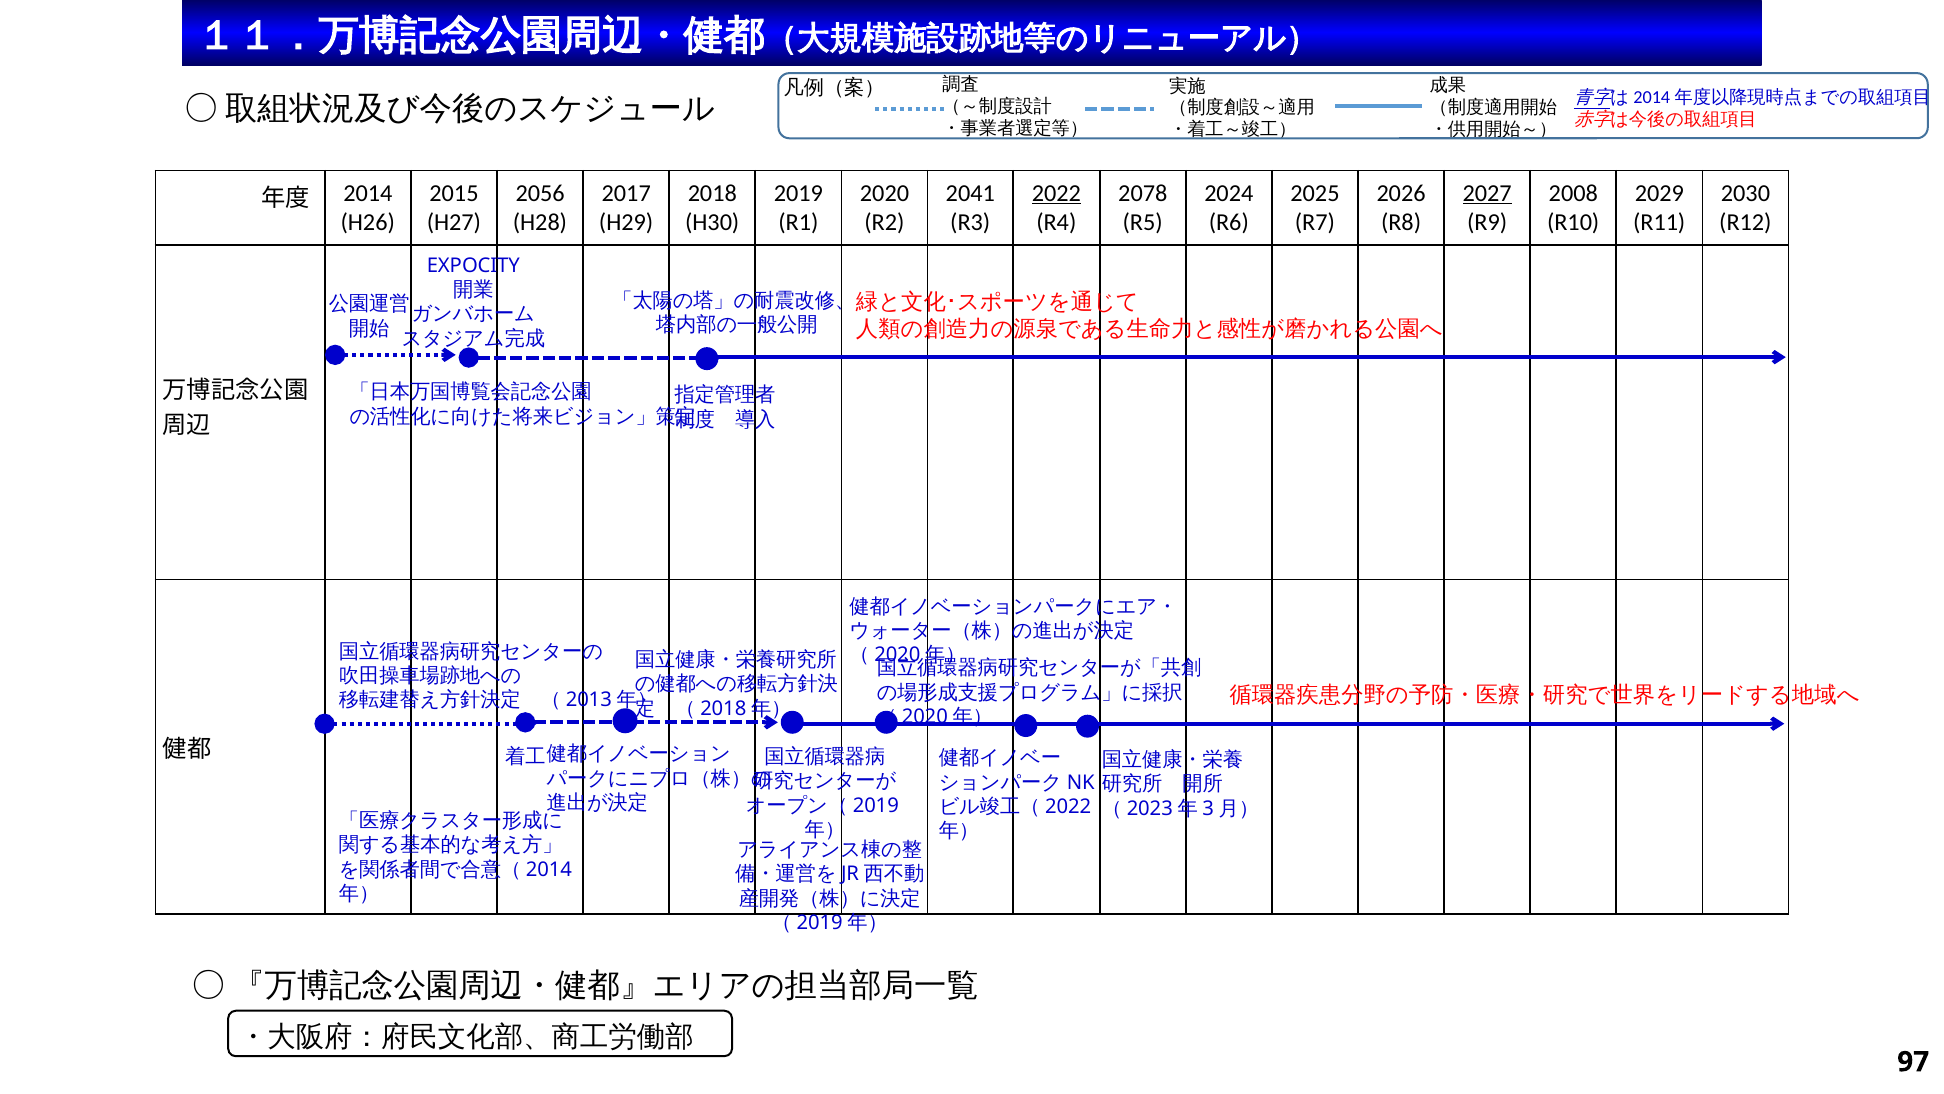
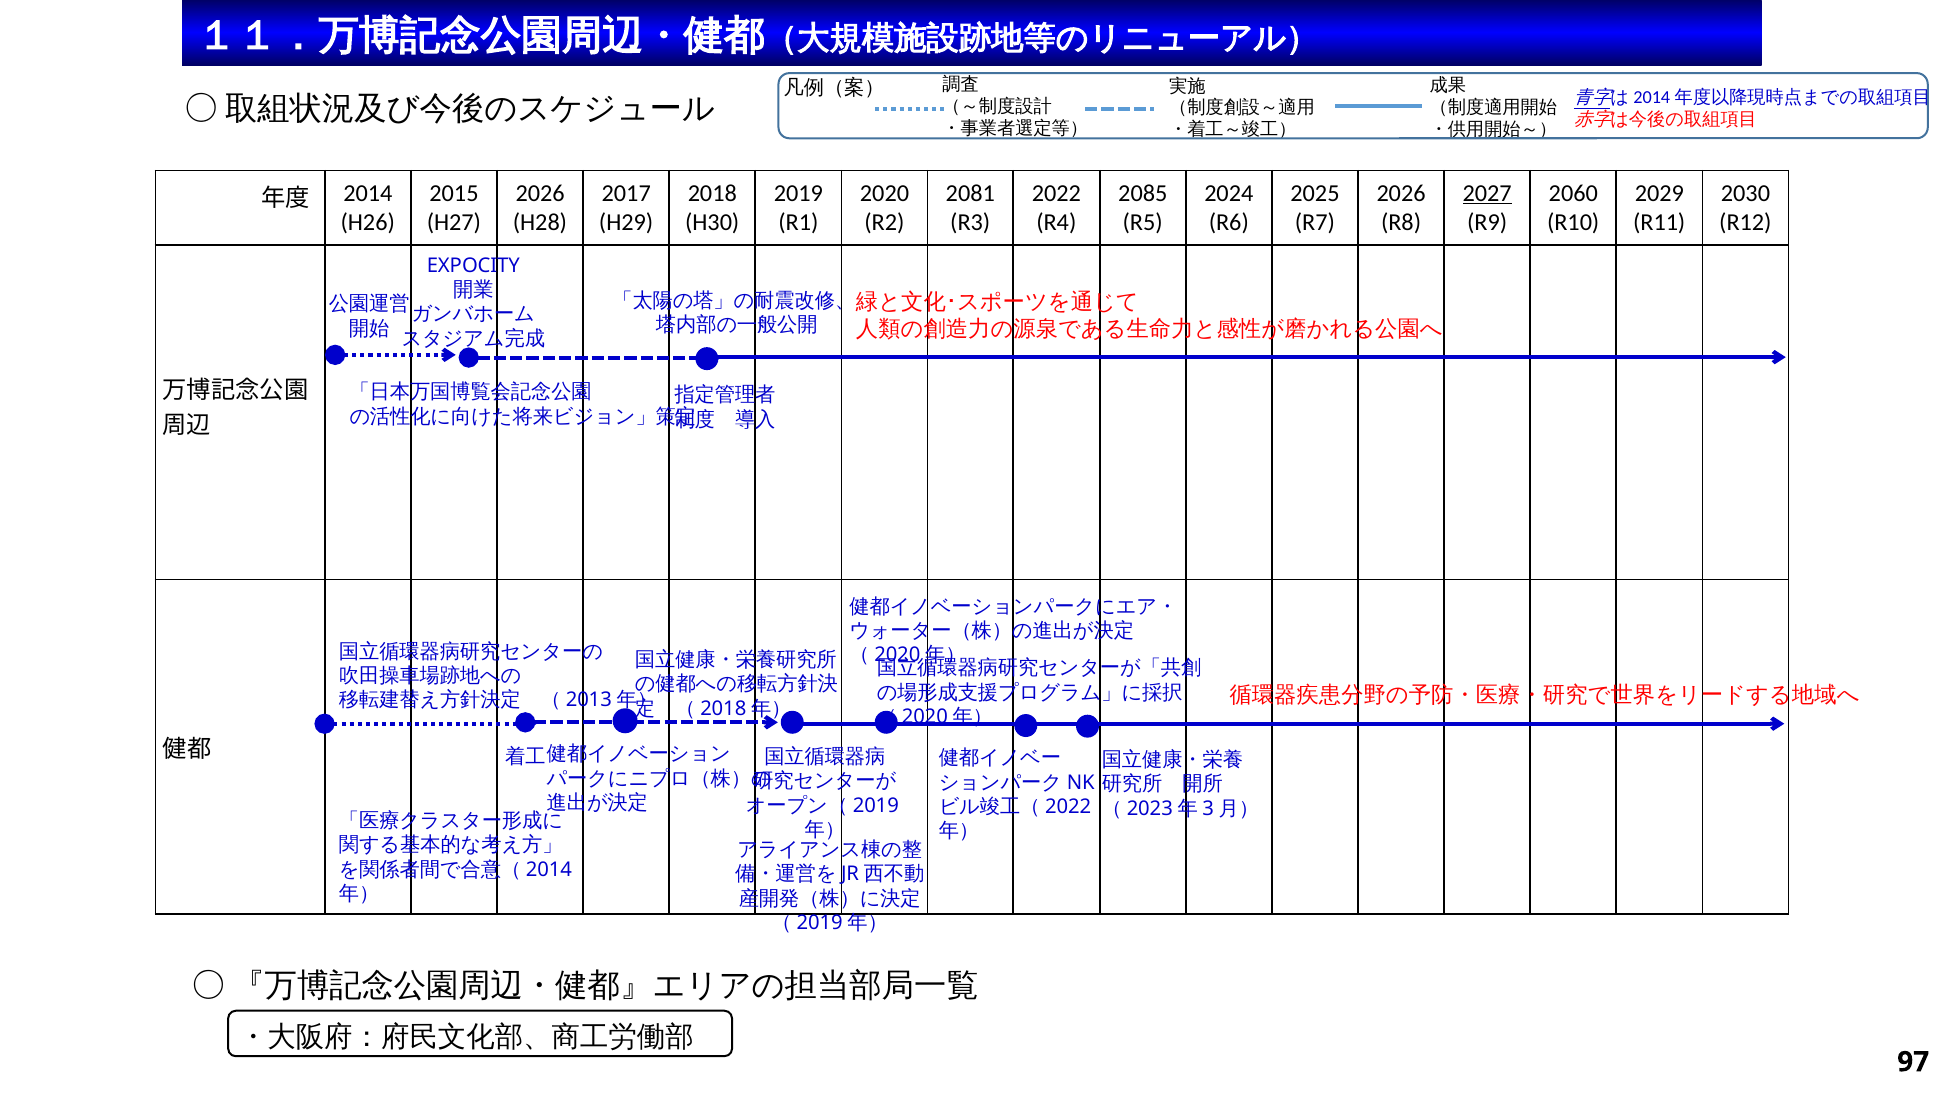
2056: 2056 -> 2026 (540, 193)
2041: 2041 -> 2081 (970, 193)
2022 underline: present -> none (1056, 193)
2078: 2078 -> 2085 (1143, 193)
2008: 2008 -> 2060 (1573, 193)
